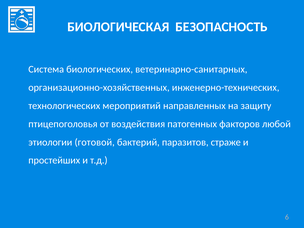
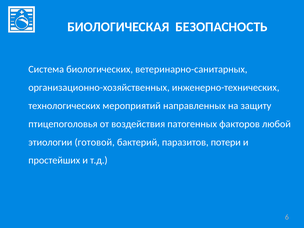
страже: страже -> потери (226, 142)
